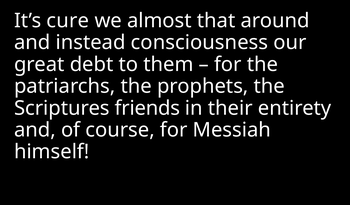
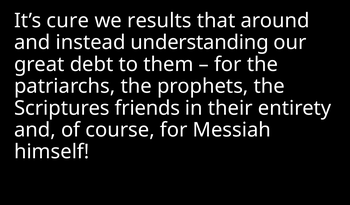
almost: almost -> results (159, 21)
consciousness: consciousness -> understanding (200, 43)
